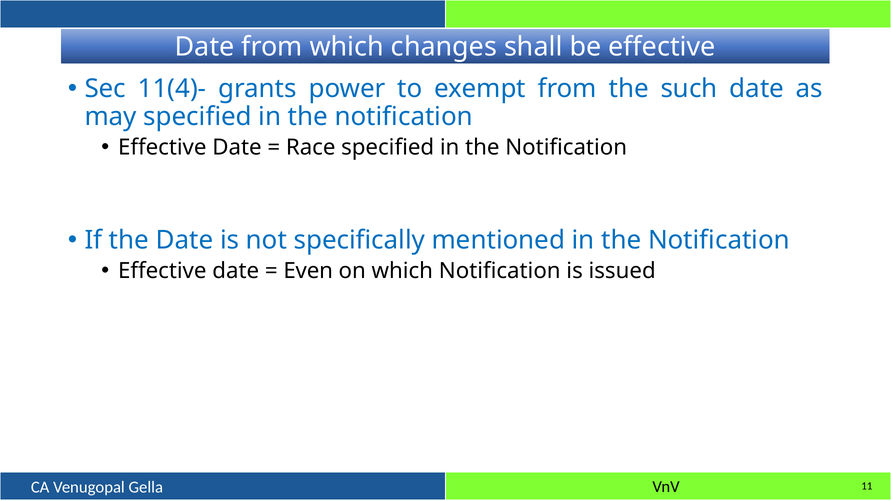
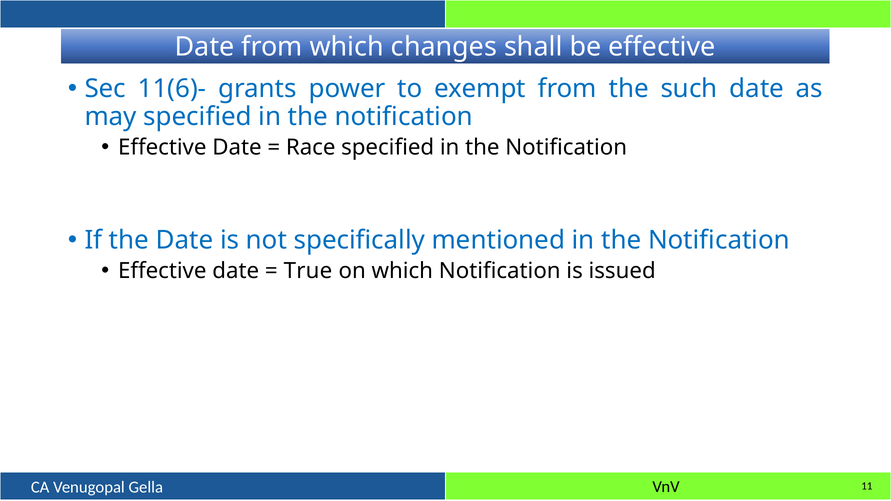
11(4)-: 11(4)- -> 11(6)- (172, 89)
Even: Even -> True (308, 271)
